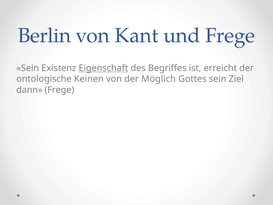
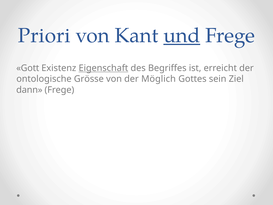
Berlin: Berlin -> Priori (44, 36)
und underline: none -> present (182, 36)
Sein: Sein -> Gott (28, 68)
Keinen: Keinen -> Grösse (89, 79)
